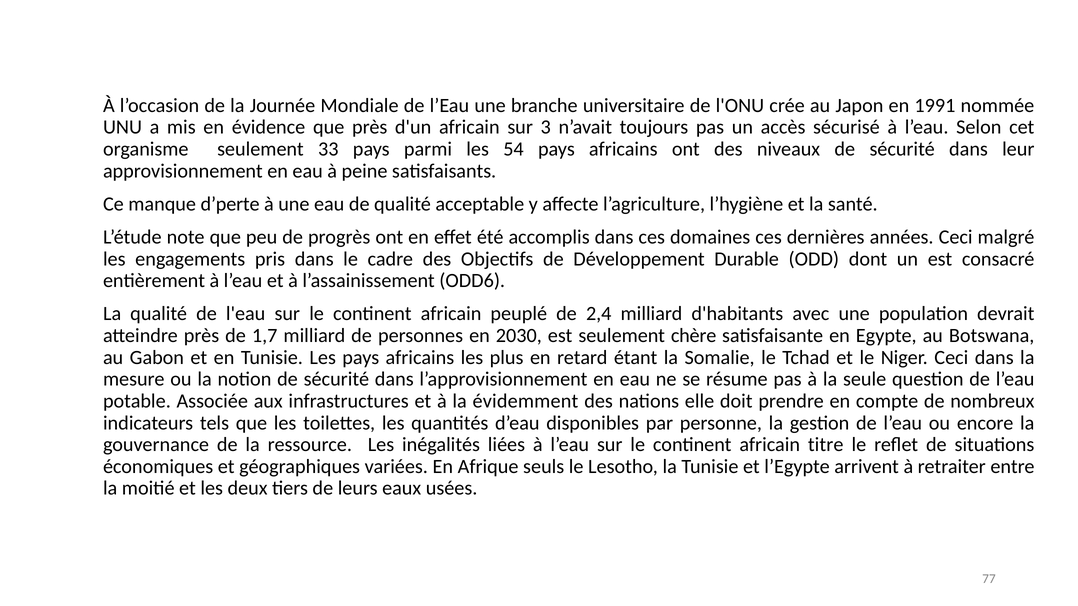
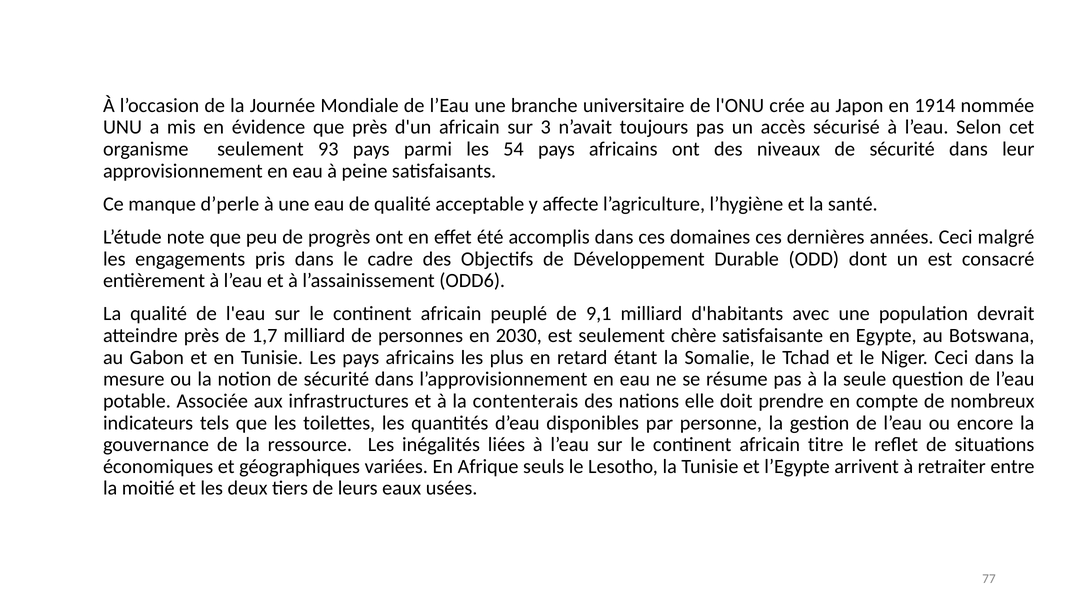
1991: 1991 -> 1914 (935, 106)
33: 33 -> 93 (328, 149)
d’perte: d’perte -> d’perle (230, 204)
2,4: 2,4 -> 9,1 (599, 314)
évidemment: évidemment -> contenterais (525, 401)
